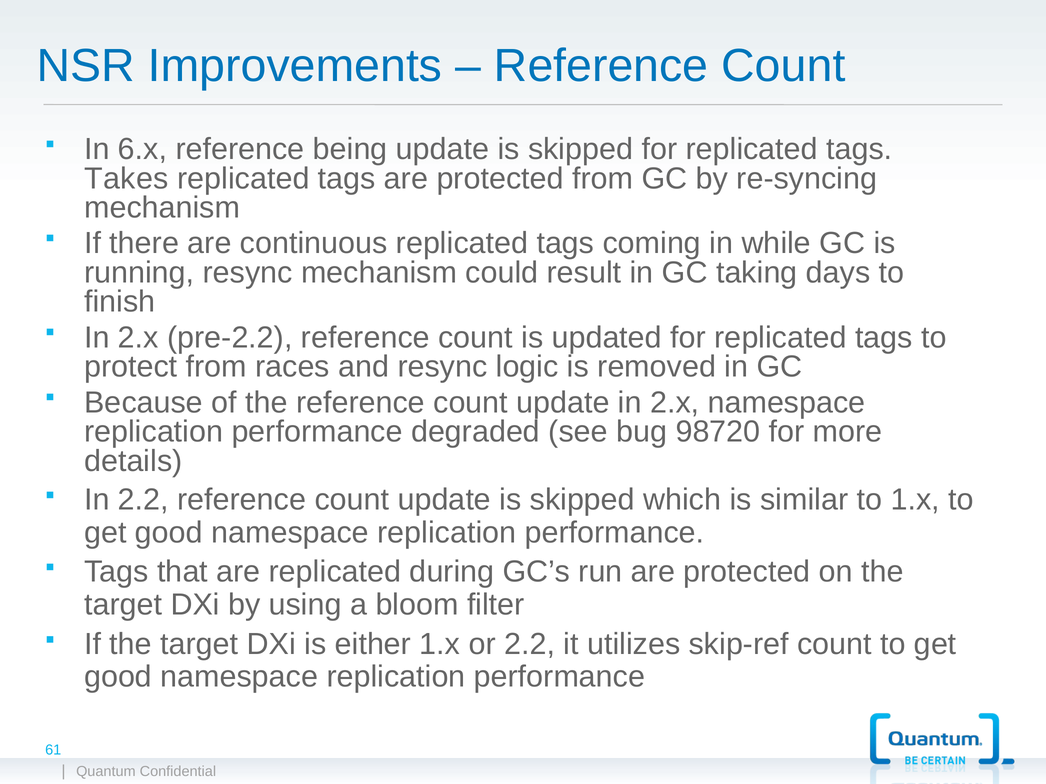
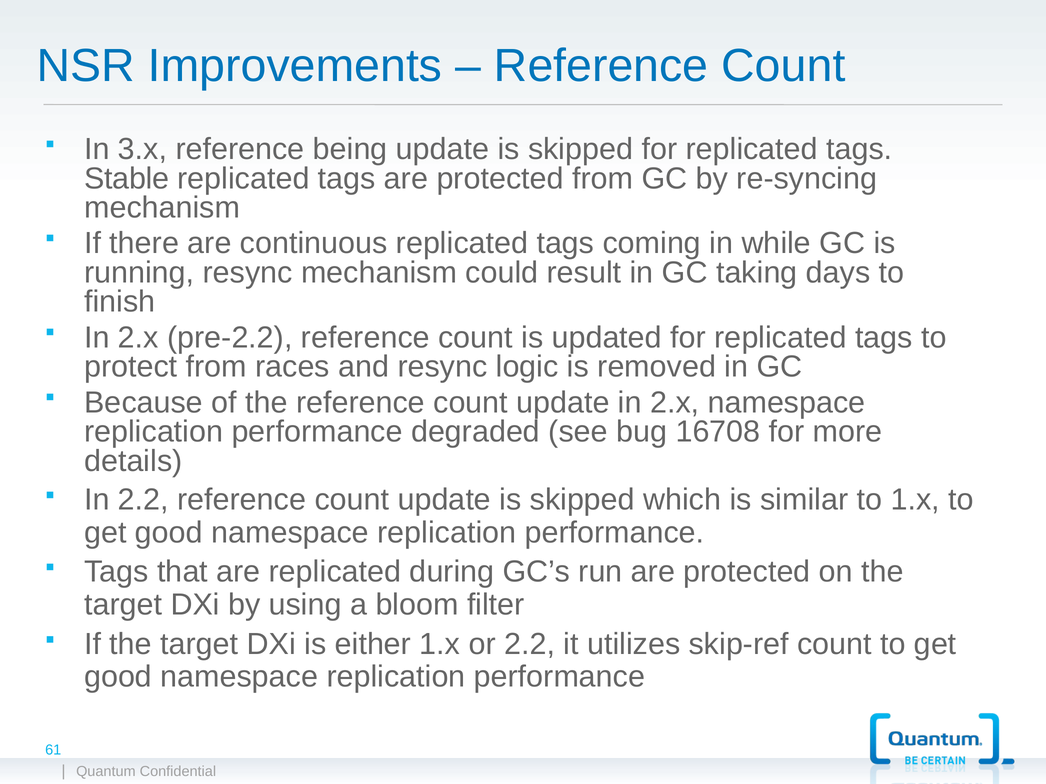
6.x: 6.x -> 3.x (143, 149)
Takes: Takes -> Stable (127, 179)
98720: 98720 -> 16708 (718, 432)
